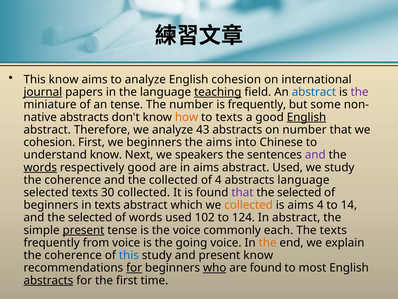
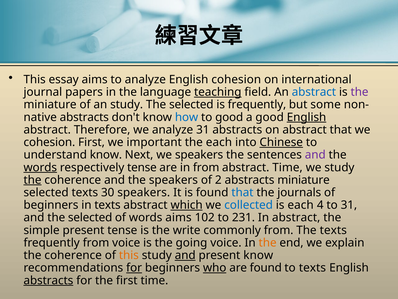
This know: know -> essay (64, 79)
journal underline: present -> none (43, 92)
an tense: tense -> study (127, 104)
number: number -> selected (191, 104)
how colour: orange -> blue (187, 117)
to texts: texts -> good (229, 117)
analyze 43: 43 -> 31 (203, 130)
on number: number -> abstract (305, 130)
we beginners: beginners -> important (154, 142)
the aims: aims -> each (219, 142)
Chinese underline: none -> present (281, 142)
respectively good: good -> tense (142, 167)
in aims: aims -> from (206, 167)
abstract Used: Used -> Time (287, 167)
the underline: none -> present (32, 180)
the collected: collected -> speakers (173, 180)
of 4: 4 -> 2 (218, 180)
abstracts language: language -> miniature (304, 180)
30 collected: collected -> speakers (144, 192)
that colour: purple -> blue (242, 192)
selected: selected -> journals (299, 192)
which underline: none -> present (187, 205)
collected colour: orange -> blue (249, 205)
is aims: aims -> each (301, 205)
to 14: 14 -> 31 (349, 205)
words used: used -> aims (178, 217)
124: 124 -> 231 (243, 217)
present underline: present -> none (83, 230)
the voice: voice -> write (187, 230)
commonly each: each -> from (279, 230)
this colour: blue -> orange (129, 255)
and underline: none -> present (185, 255)
to most: most -> texts (312, 267)
